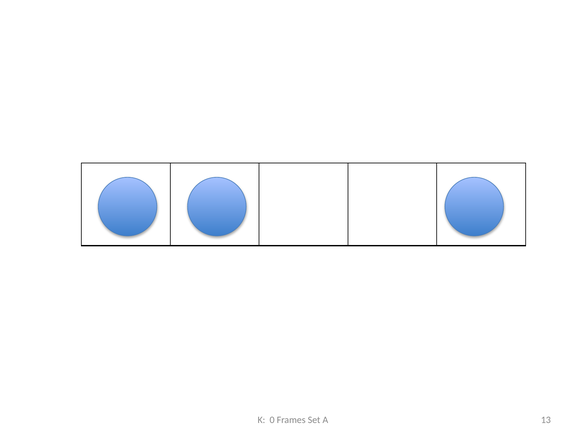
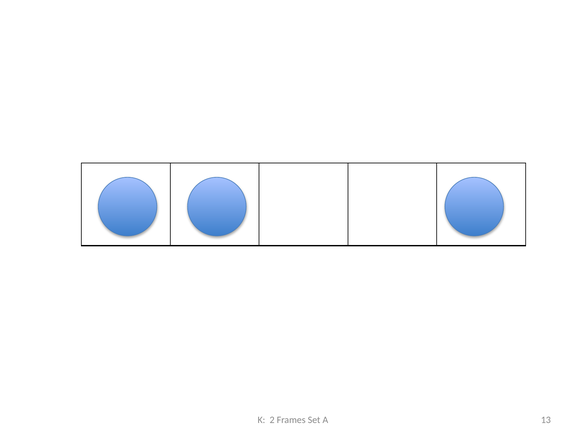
0: 0 -> 2 (272, 420)
